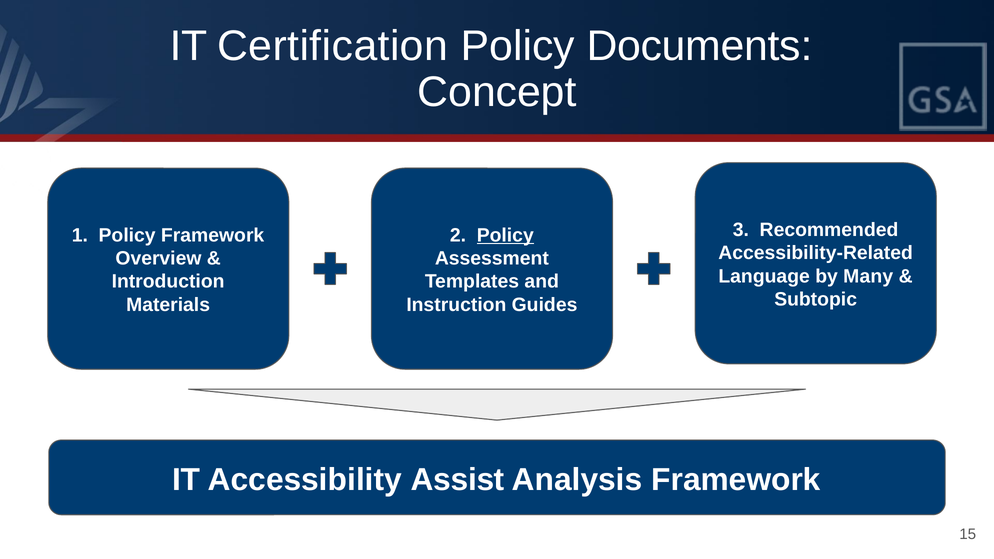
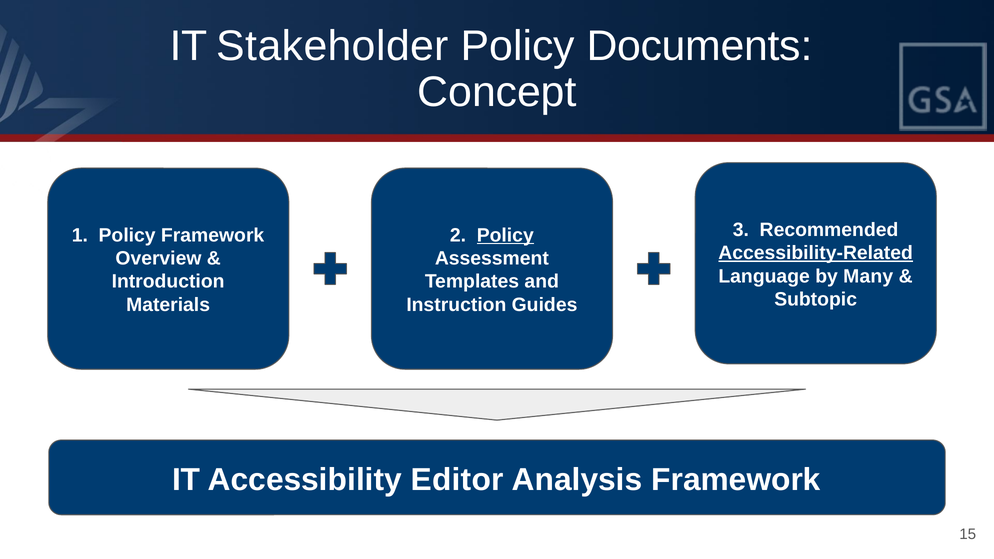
Certification: Certification -> Stakeholder (333, 46)
Accessibility-Related underline: none -> present (816, 253)
Assist: Assist -> Editor (457, 480)
